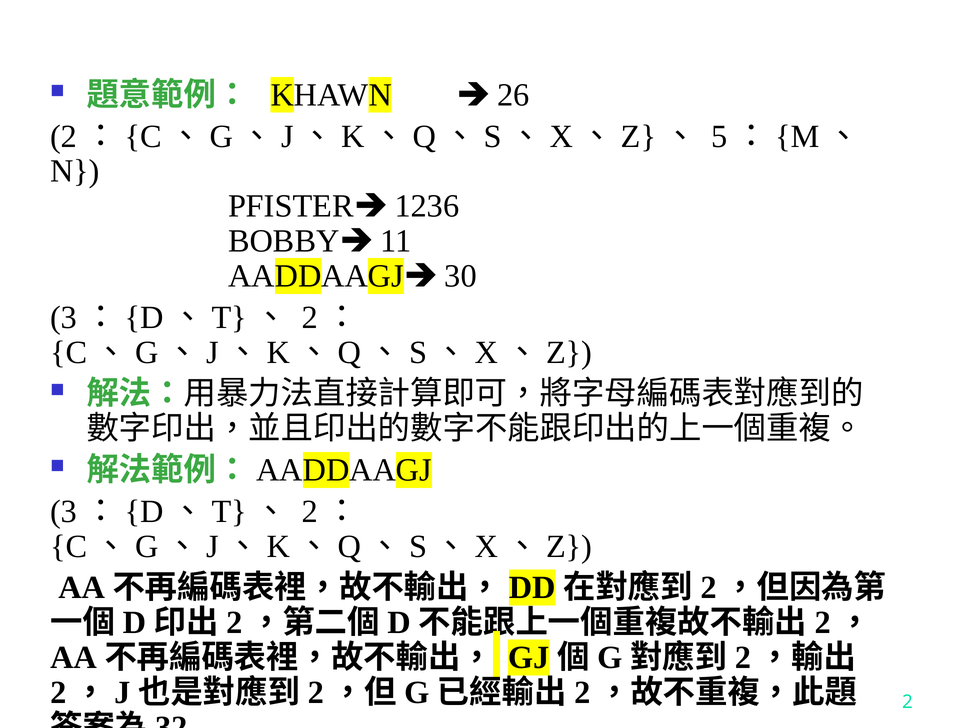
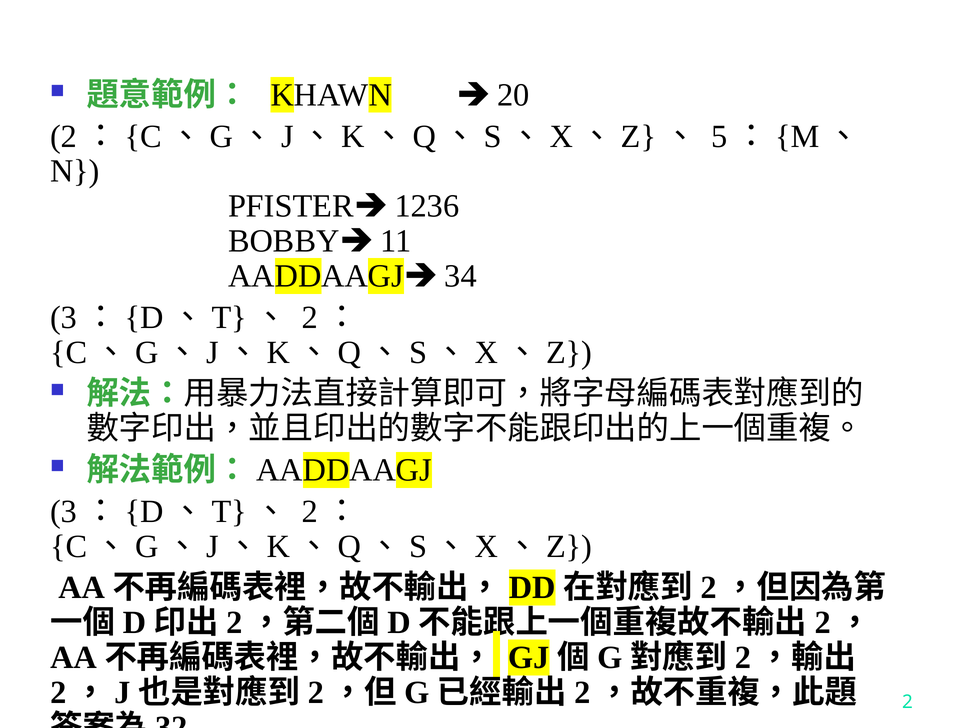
26: 26 -> 20 (513, 95)
30: 30 -> 34 (461, 276)
